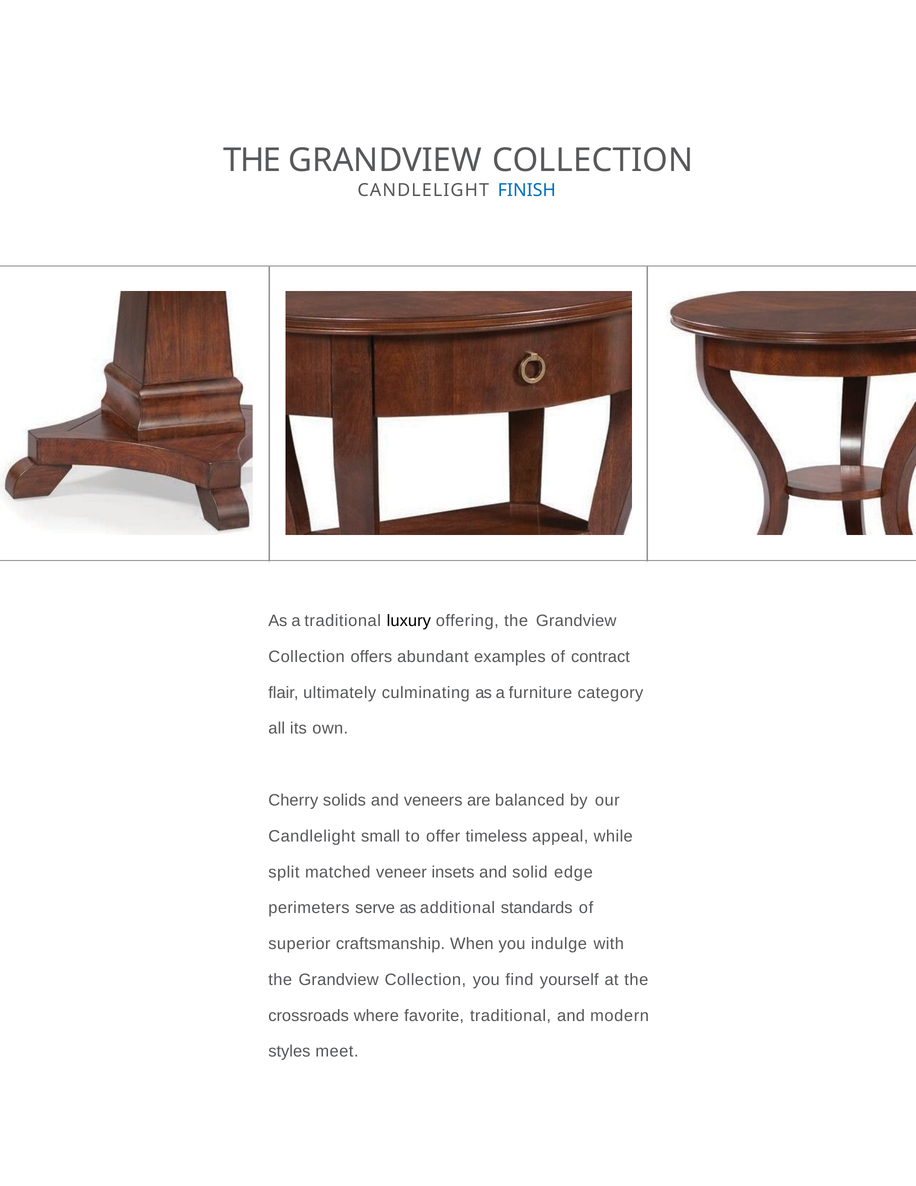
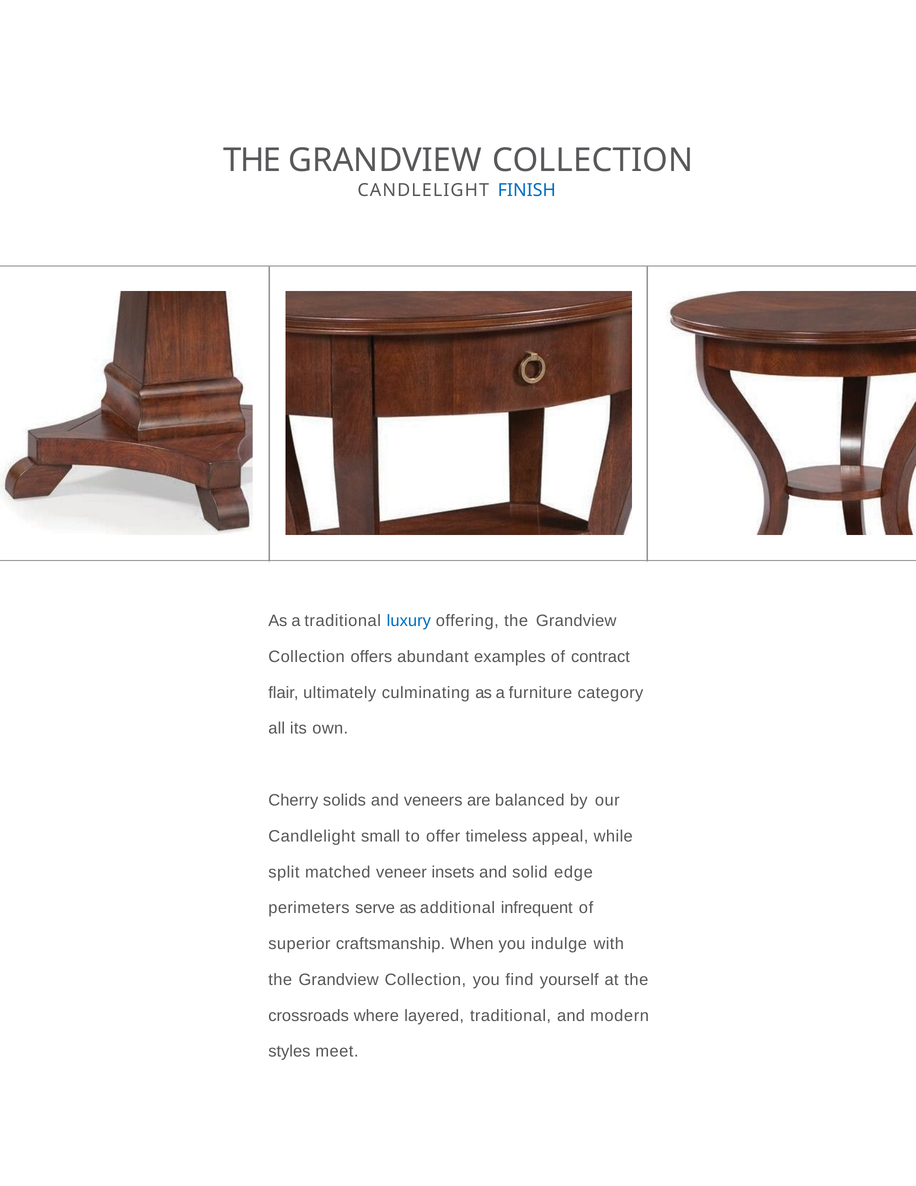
luxury colour: black -> blue (409, 621)
standards: standards -> infrequent (537, 908)
favorite: favorite -> layered (434, 1015)
